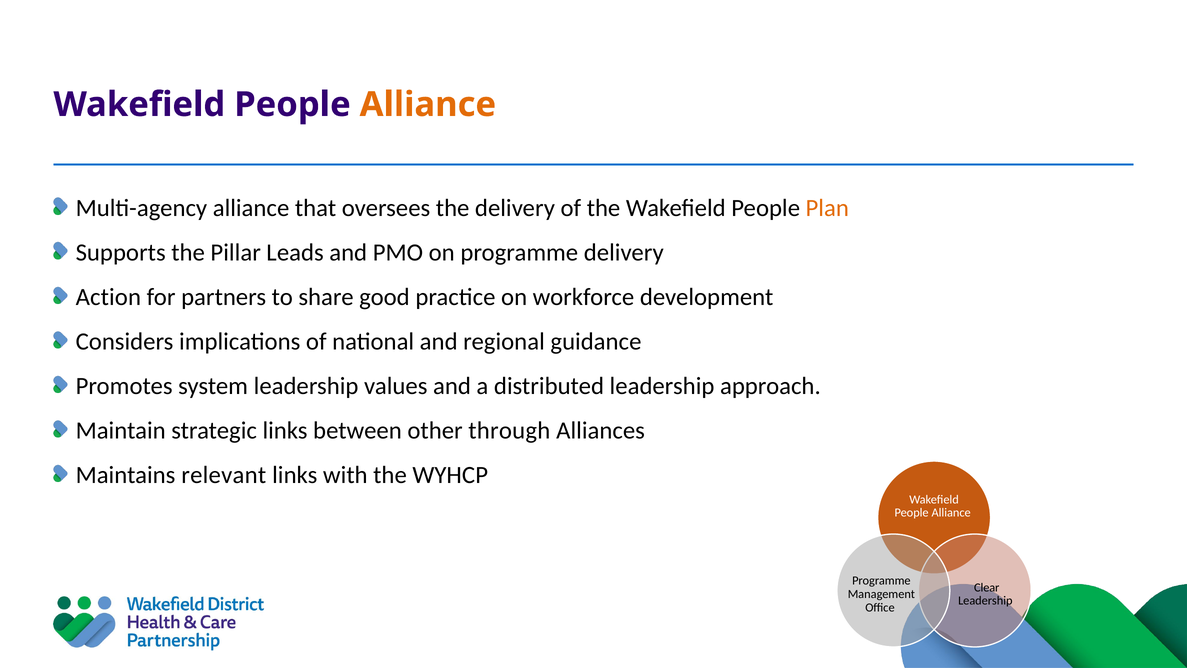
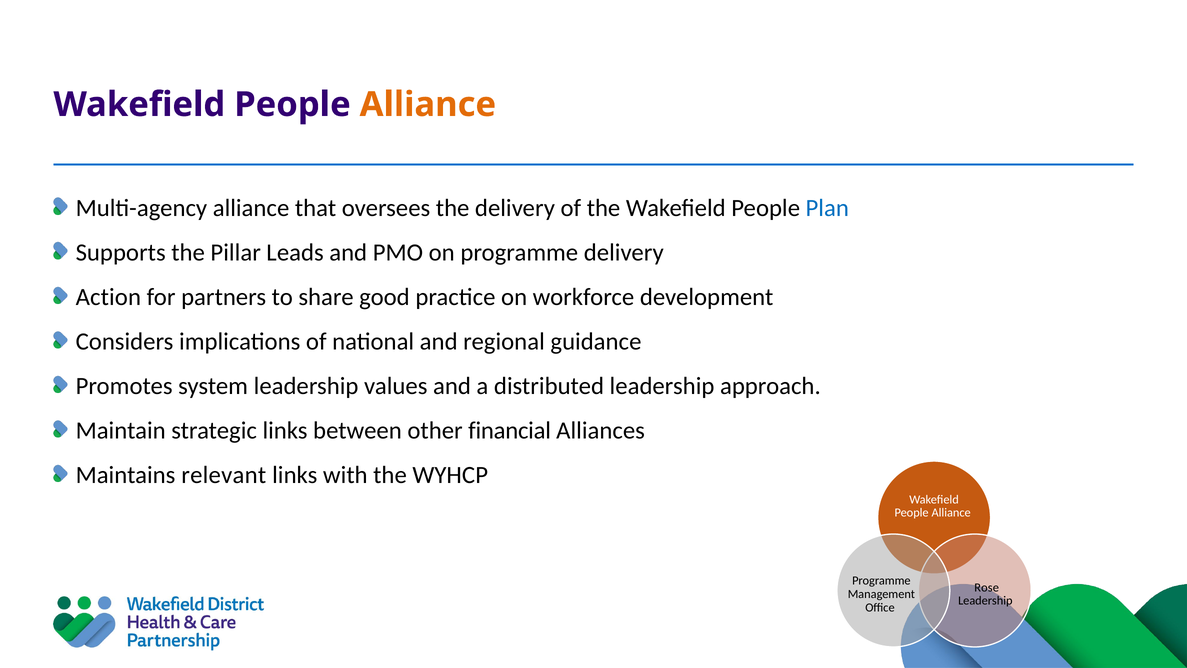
Plan colour: orange -> blue (827, 208)
through: through -> financial (510, 430)
Clear: Clear -> Rose (987, 587)
